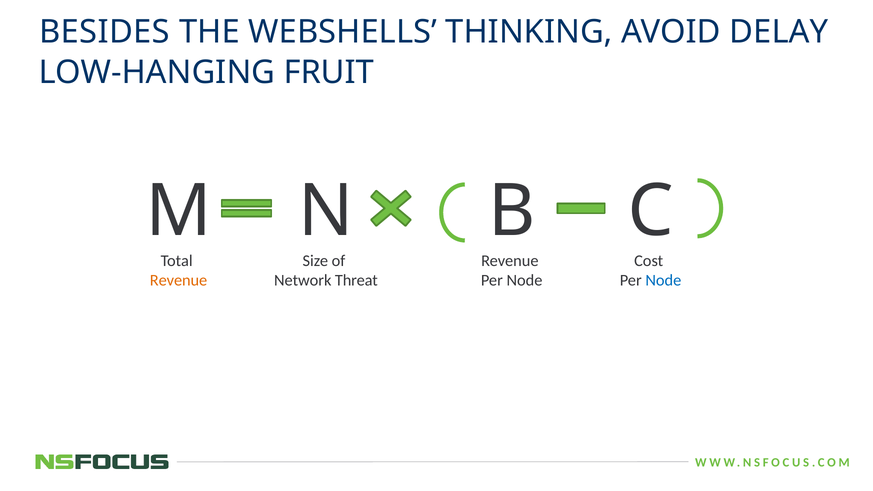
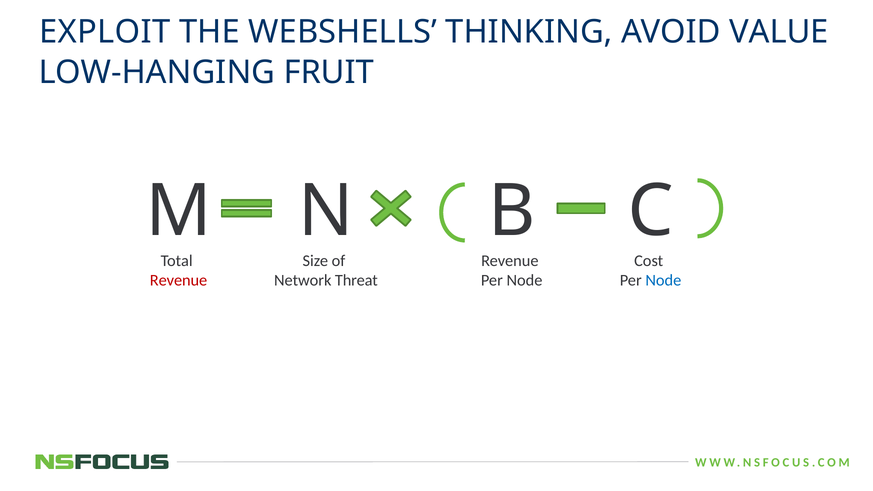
BESIDES: BESIDES -> EXPLOIT (105, 32)
DELAY: DELAY -> VALUE (779, 32)
Revenue colour: orange -> red (179, 281)
